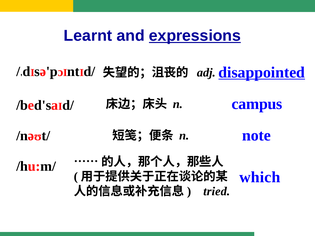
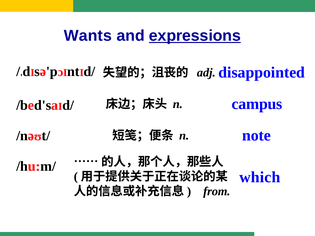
Learnt: Learnt -> Wants (88, 36)
disappointed underline: present -> none (262, 72)
tried: tried -> from (217, 191)
